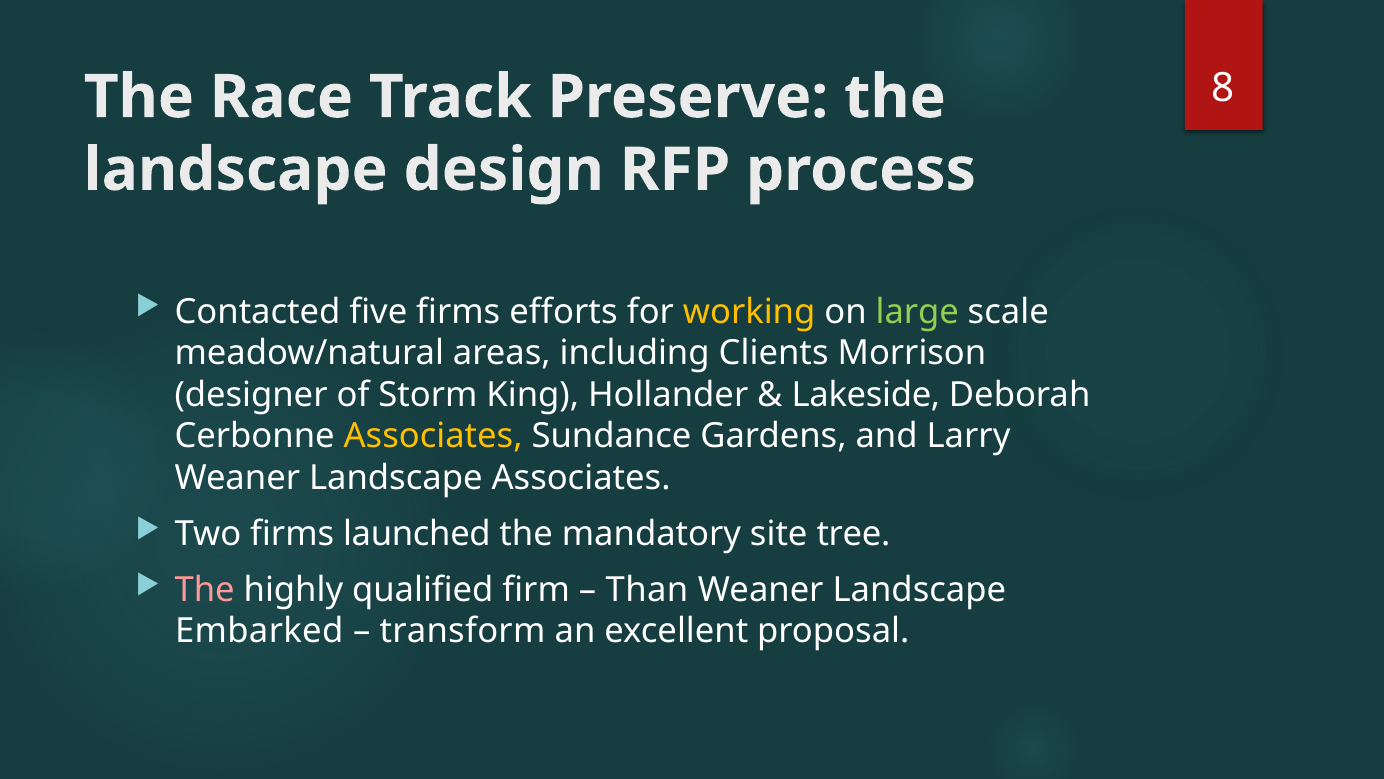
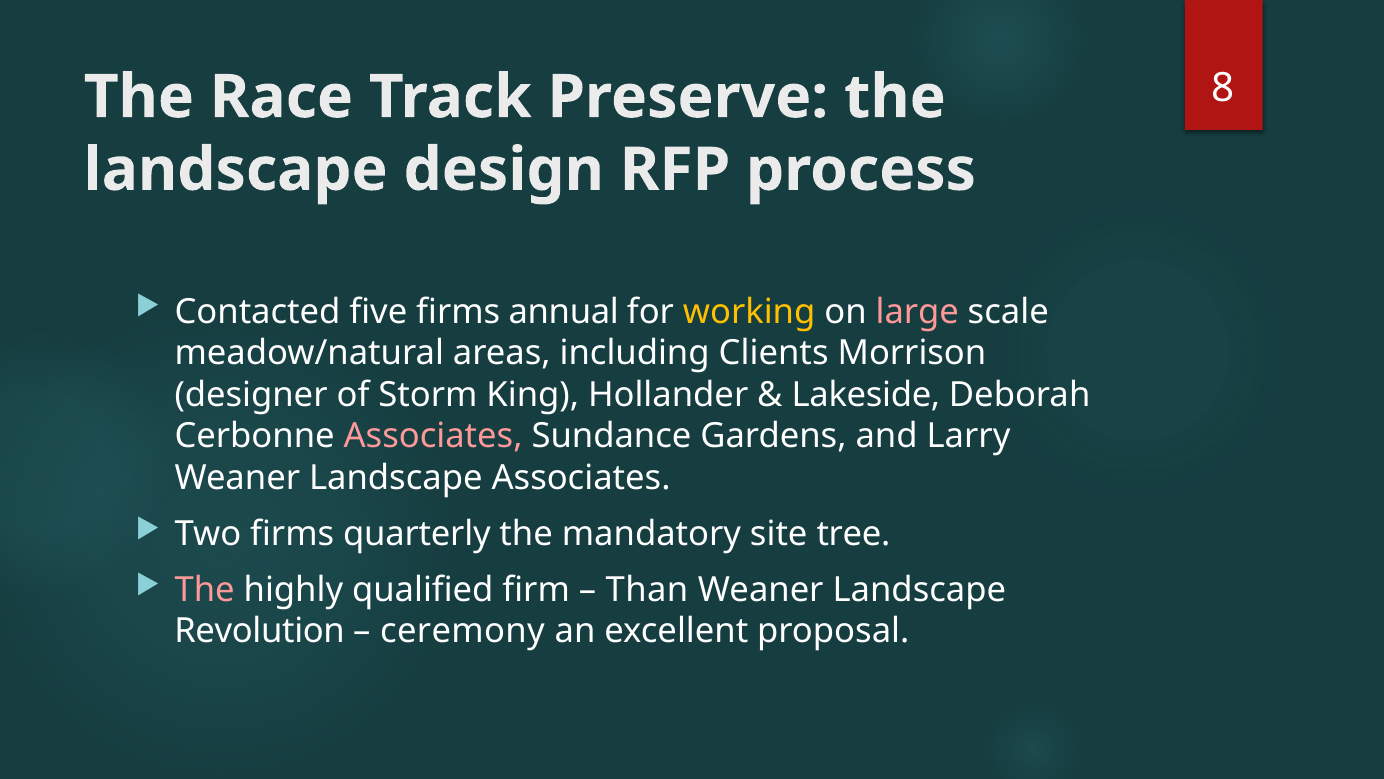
efforts: efforts -> annual (564, 311)
large colour: light green -> pink (917, 311)
Associates colour: yellow -> pink (433, 436)
launched: launched -> quarterly (417, 533)
Embarked: Embarked -> Revolution (260, 631)
transform: transform -> ceremony (462, 631)
